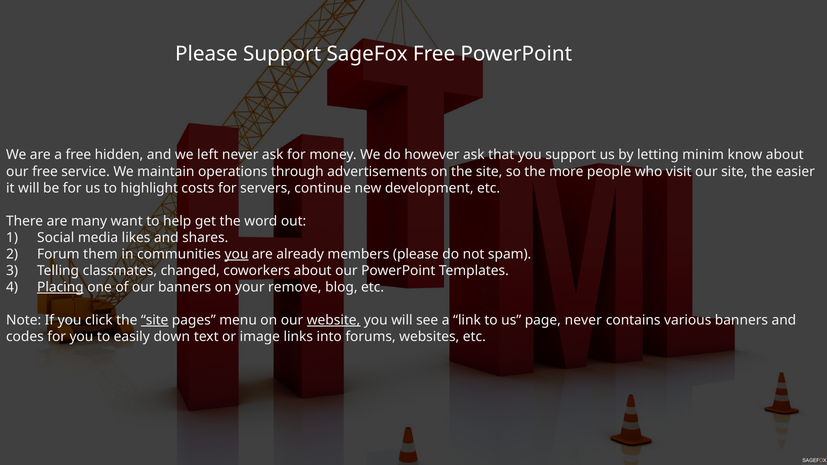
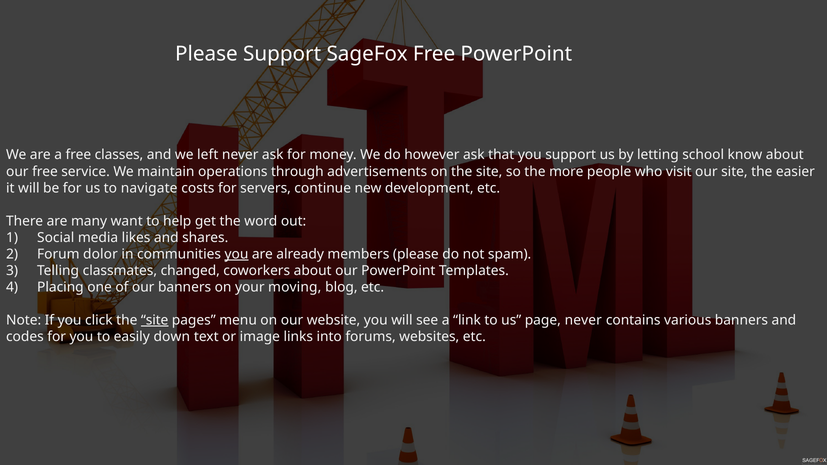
hidden: hidden -> classes (119, 155)
minim: minim -> school (703, 155)
highlight: highlight -> navigate (149, 188)
them: them -> dolor (100, 254)
Placing underline: present -> none (60, 287)
remove: remove -> moving (295, 287)
website underline: present -> none (334, 320)
